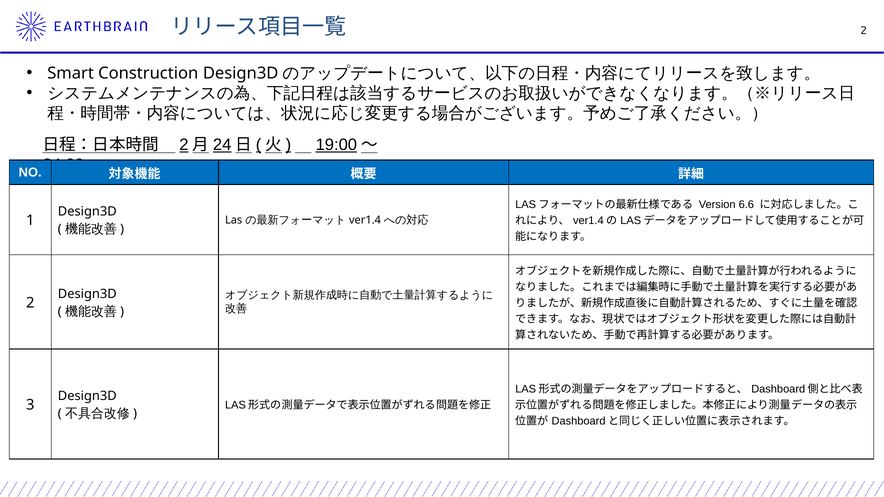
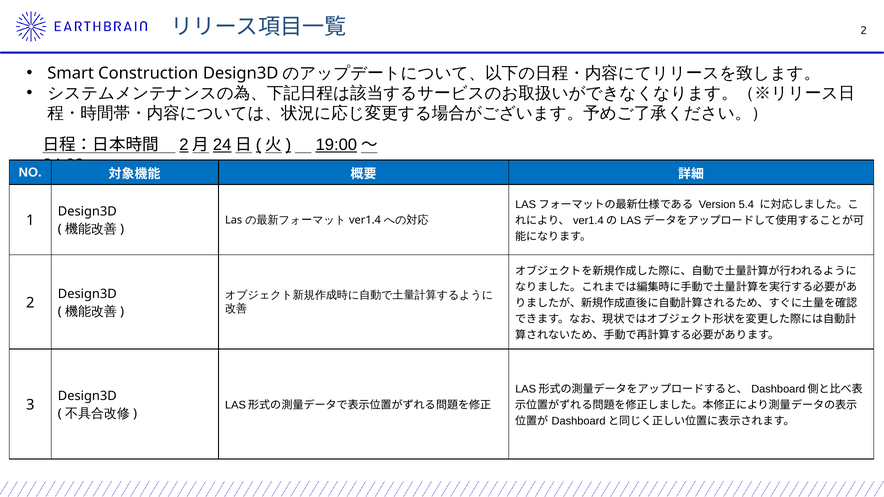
6.6: 6.6 -> 5.4 (746, 205)
